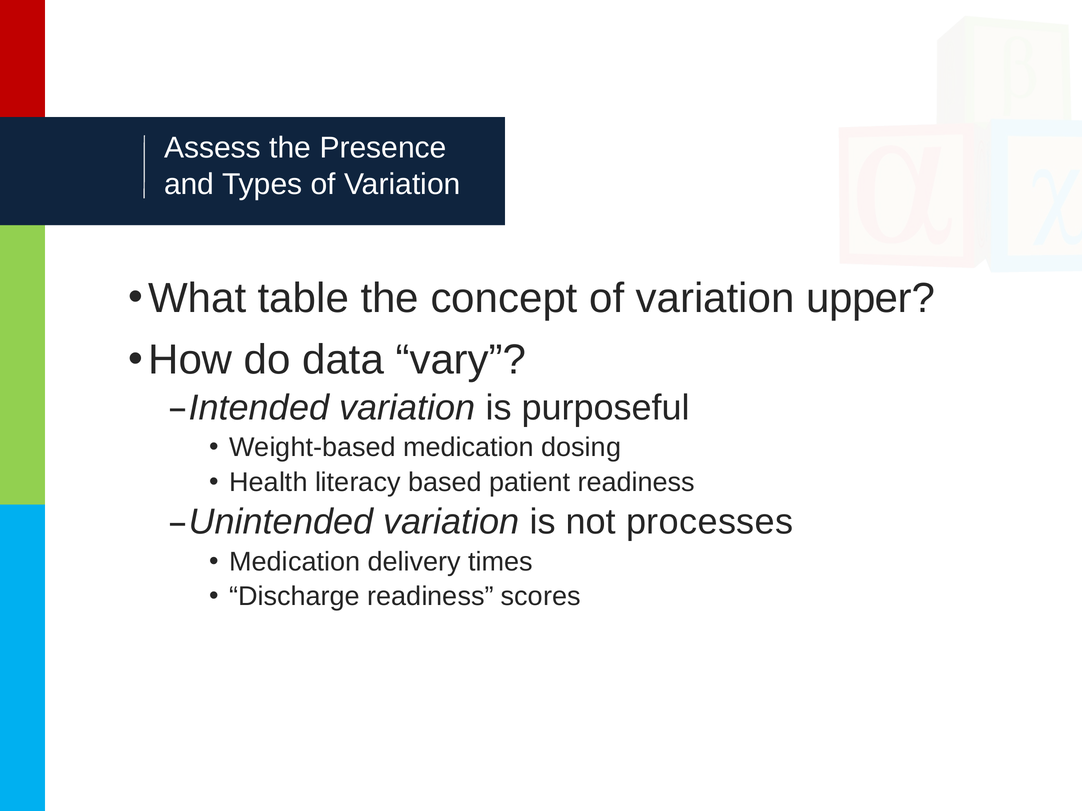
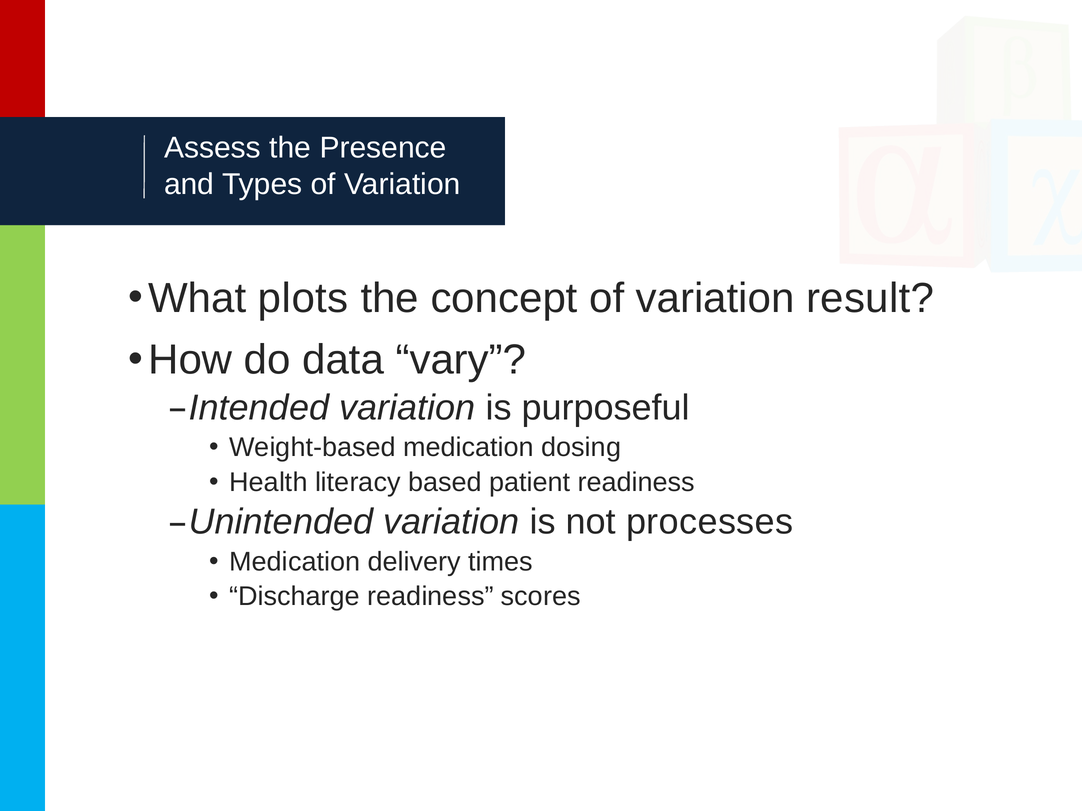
table: table -> plots (303, 298)
upper: upper -> result (870, 298)
